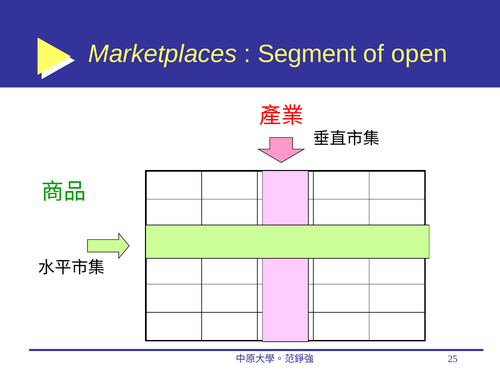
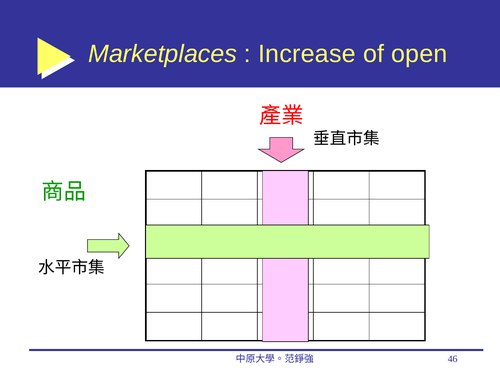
Segment: Segment -> Increase (307, 54)
25: 25 -> 46 (453, 359)
